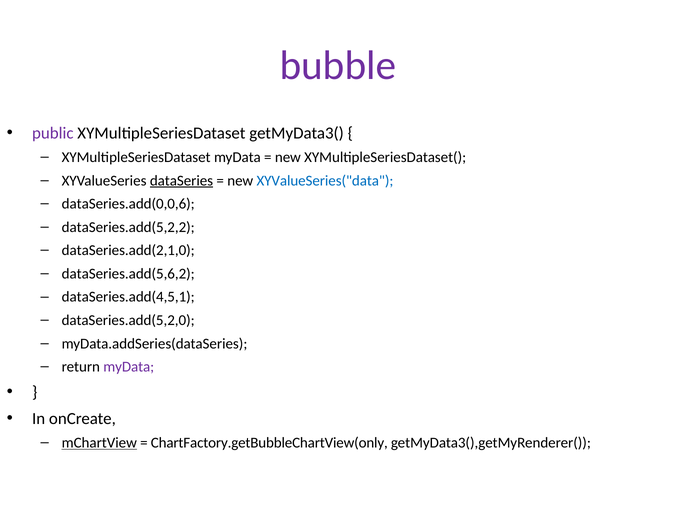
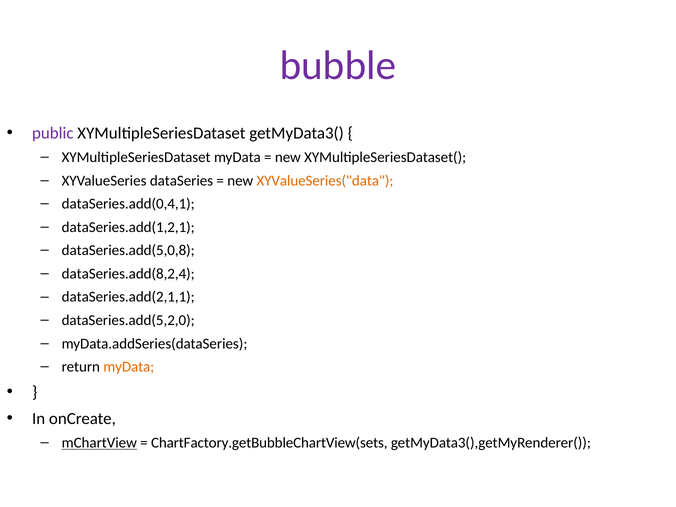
dataSeries underline: present -> none (181, 181)
XYValueSeries("data colour: blue -> orange (325, 181)
dataSeries.add(0,0,6: dataSeries.add(0,0,6 -> dataSeries.add(0,4,1 (128, 204)
dataSeries.add(5,2,2: dataSeries.add(5,2,2 -> dataSeries.add(1,2,1 (128, 227)
dataSeries.add(2,1,0: dataSeries.add(2,1,0 -> dataSeries.add(5,0,8 (128, 250)
dataSeries.add(5,6,2: dataSeries.add(5,6,2 -> dataSeries.add(8,2,4 (128, 274)
dataSeries.add(4,5,1: dataSeries.add(4,5,1 -> dataSeries.add(2,1,1 (128, 297)
myData colour: purple -> orange (129, 367)
ChartFactory.getBubbleChartView(only: ChartFactory.getBubbleChartView(only -> ChartFactory.getBubbleChartView(sets (269, 443)
